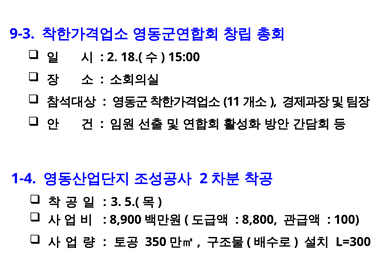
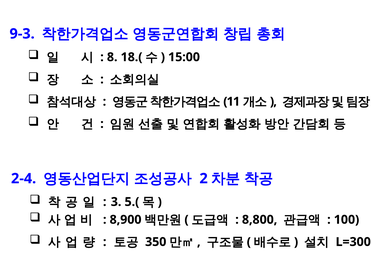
2: 2 -> 8 (112, 57)
1-4: 1-4 -> 2-4 (24, 179)
